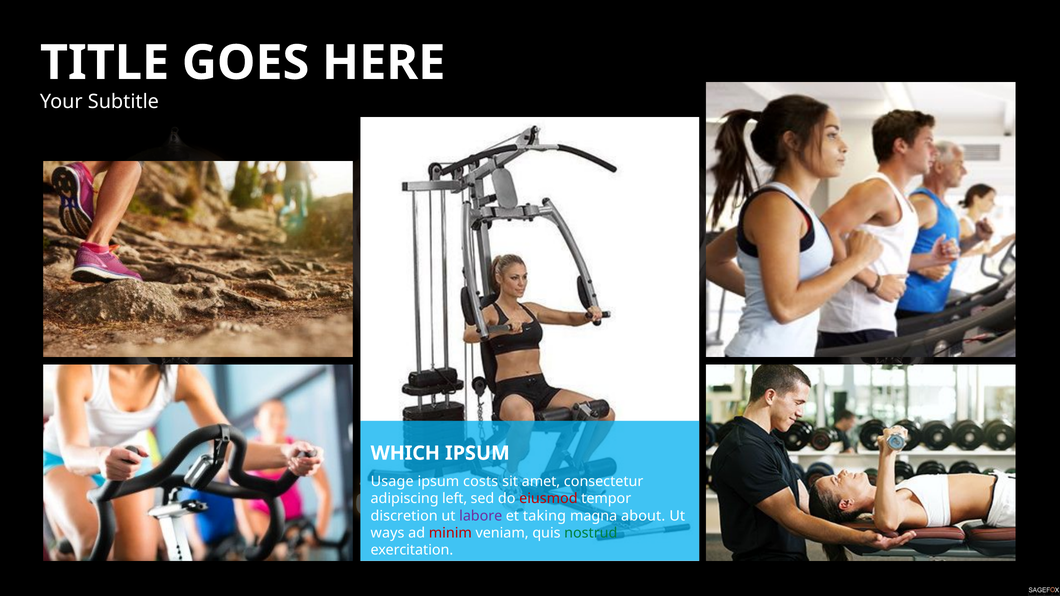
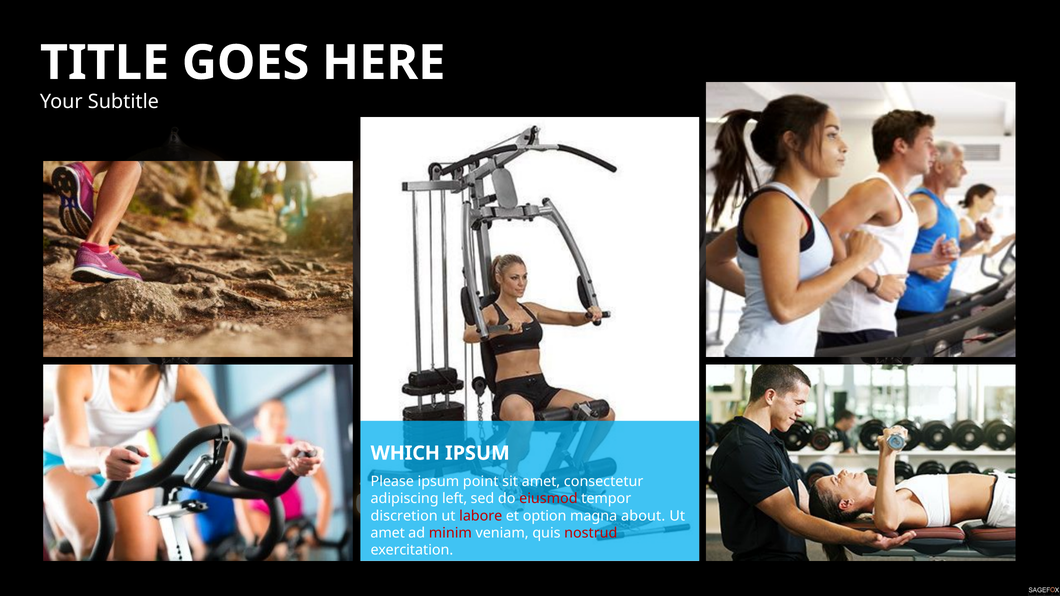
Usage: Usage -> Please (392, 481)
costs: costs -> point (481, 481)
labore colour: purple -> red (481, 516)
taking: taking -> option (545, 516)
ways: ways -> amet (388, 533)
nostrud colour: green -> red (591, 533)
